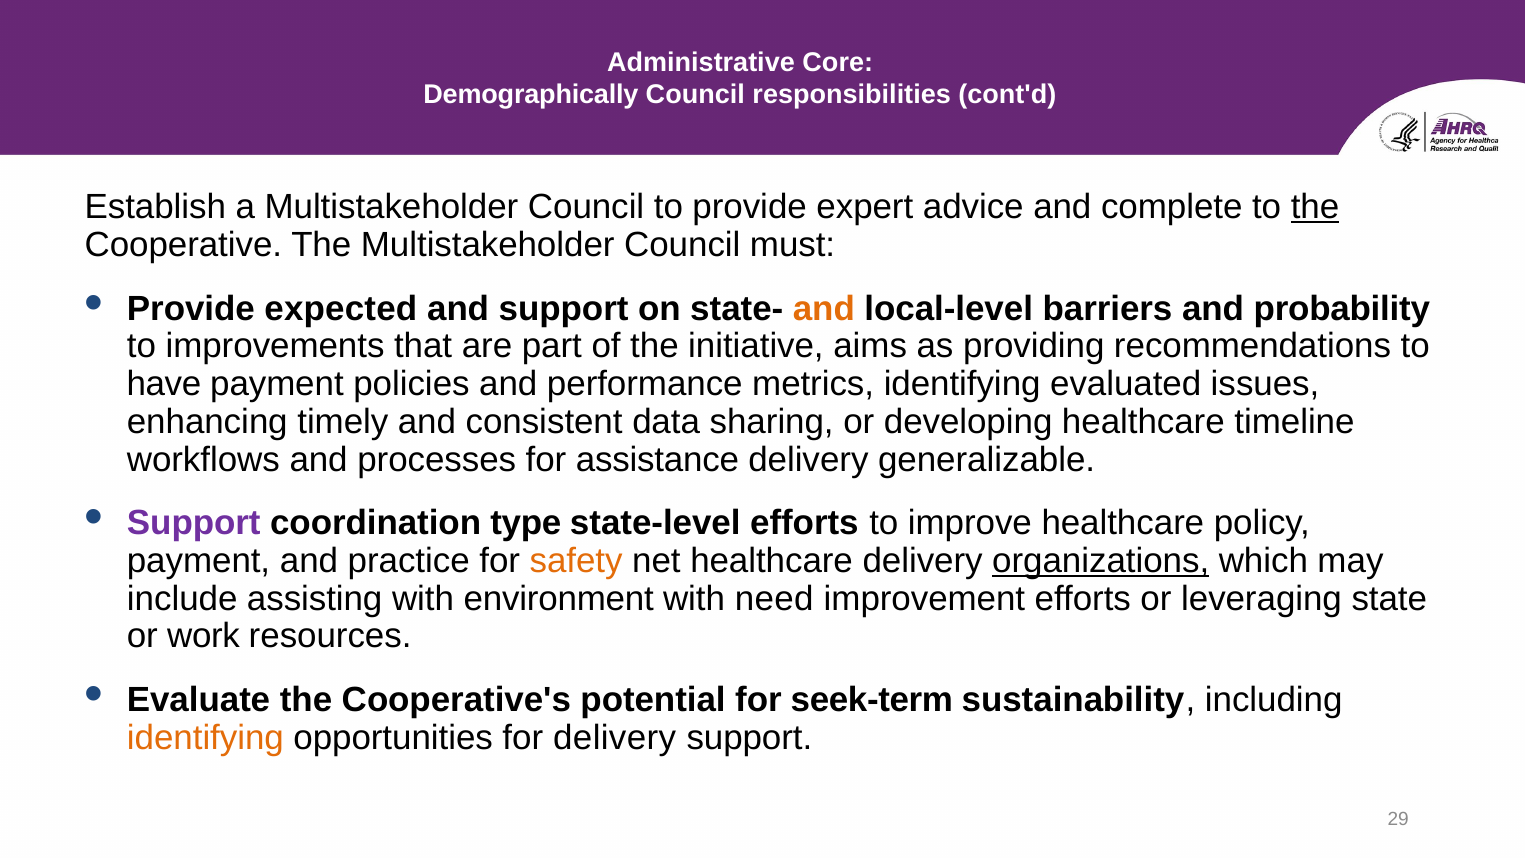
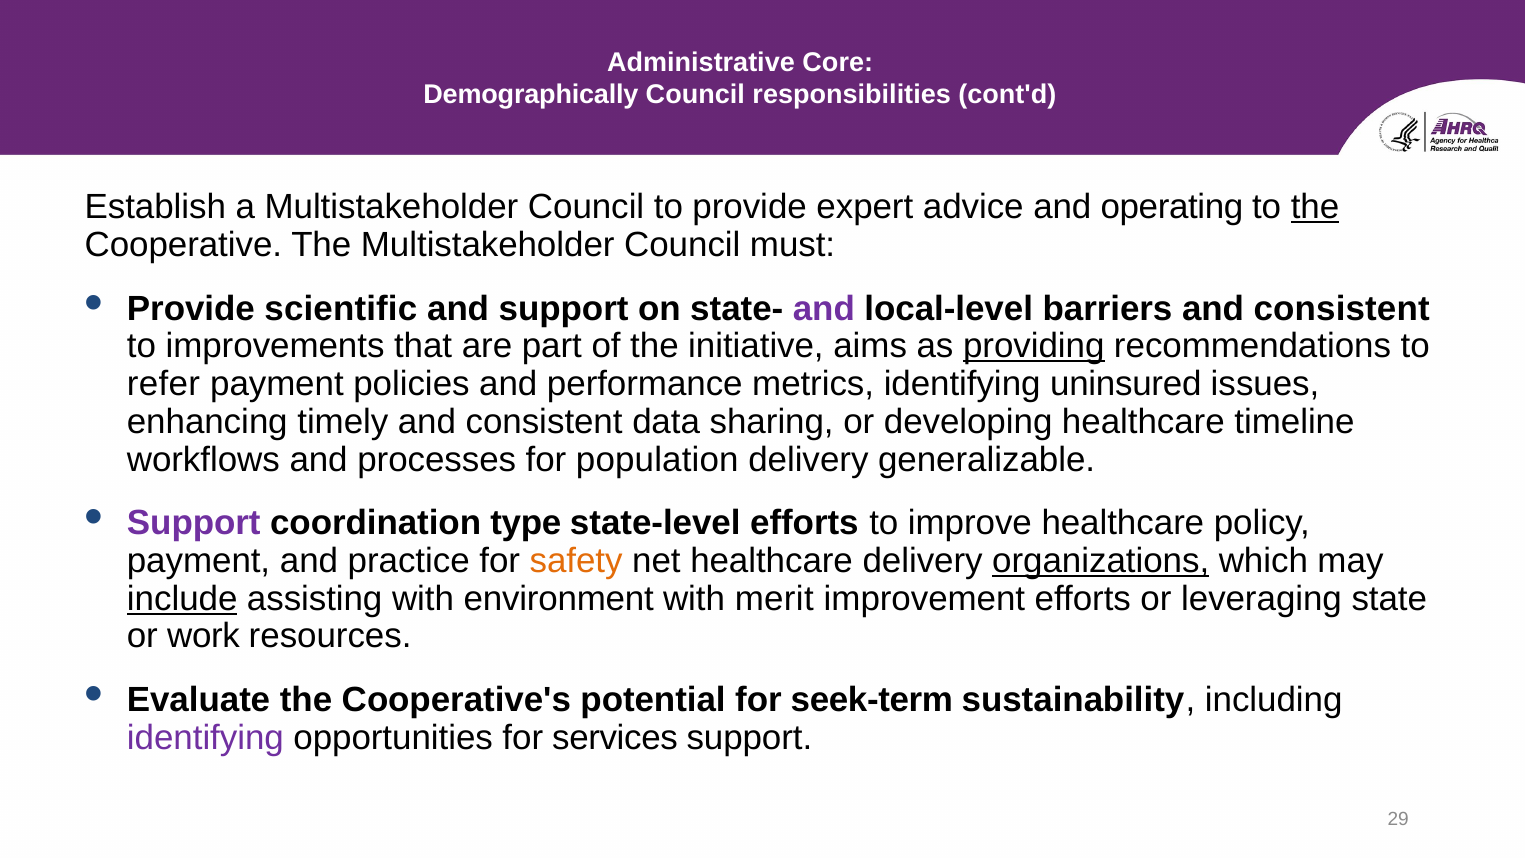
complete: complete -> operating (1172, 207)
expected: expected -> scientific (341, 309)
and colour: orange -> purple (824, 309)
barriers and probability: probability -> consistent (1342, 309)
providing underline: none -> present (1034, 346)
have: have -> refer (164, 384)
evaluated: evaluated -> uninsured (1126, 384)
assistance: assistance -> population (657, 459)
include underline: none -> present (182, 598)
need: need -> merit (774, 598)
identifying colour: orange -> purple (205, 737)
for delivery: delivery -> services (615, 737)
